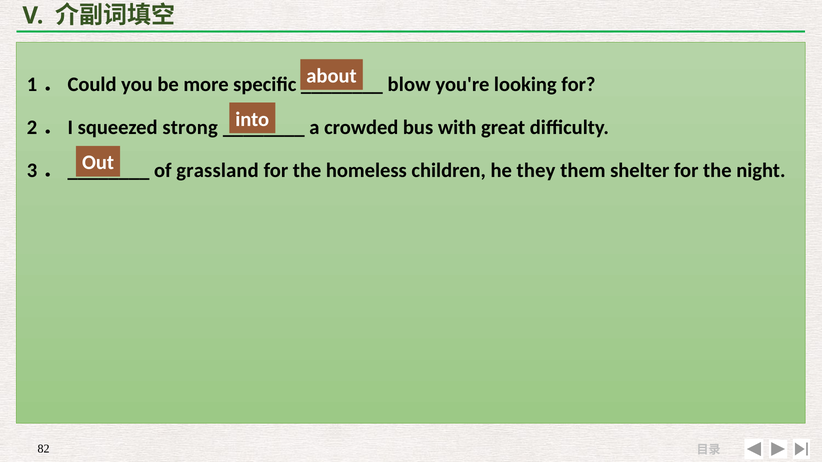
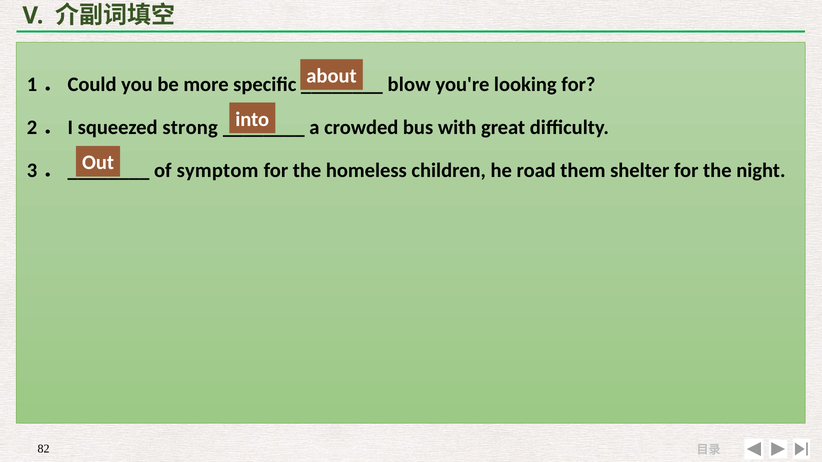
grassland: grassland -> symptom (218, 171)
they: they -> road (536, 171)
